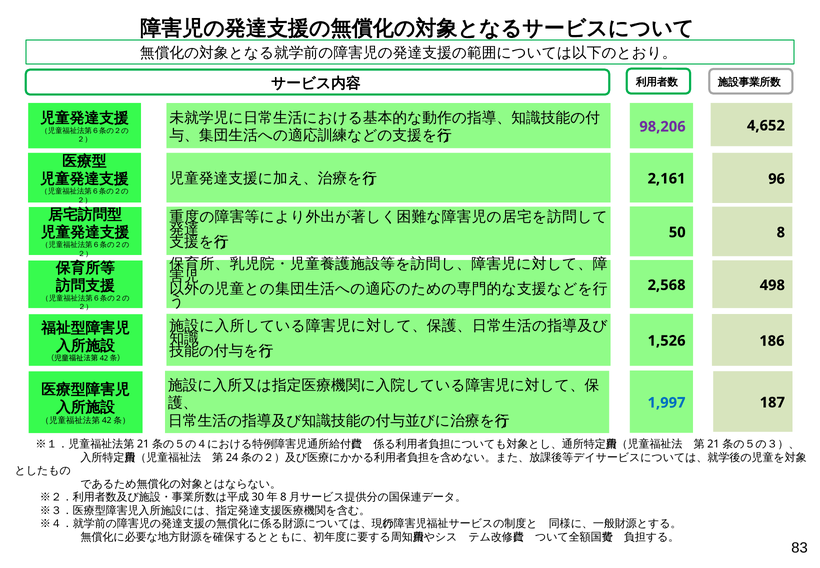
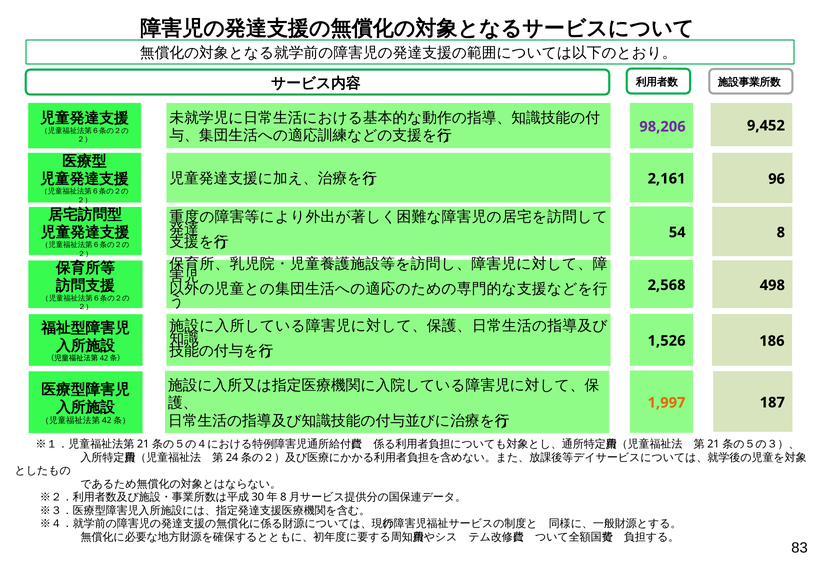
4,652: 4,652 -> 9,452 (766, 126)
50: 50 -> 54 (677, 232)
1,997 colour: blue -> orange (667, 403)
